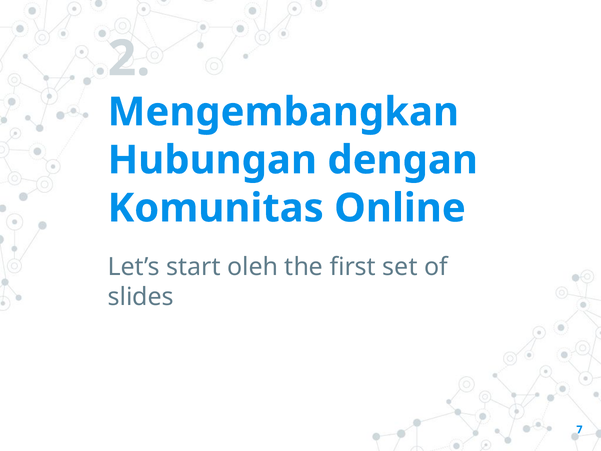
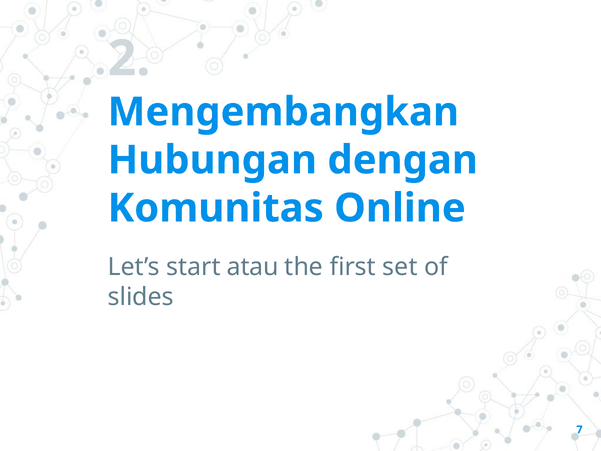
oleh: oleh -> atau (253, 267)
